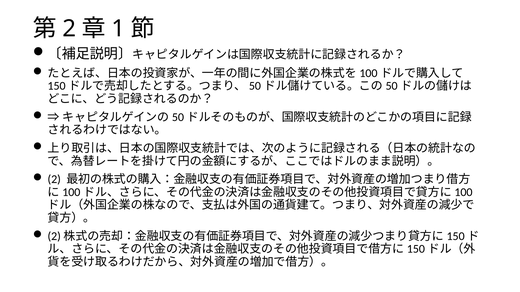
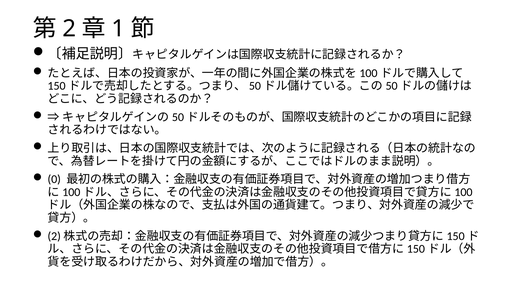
2: 2 -> 0 (54, 180)
